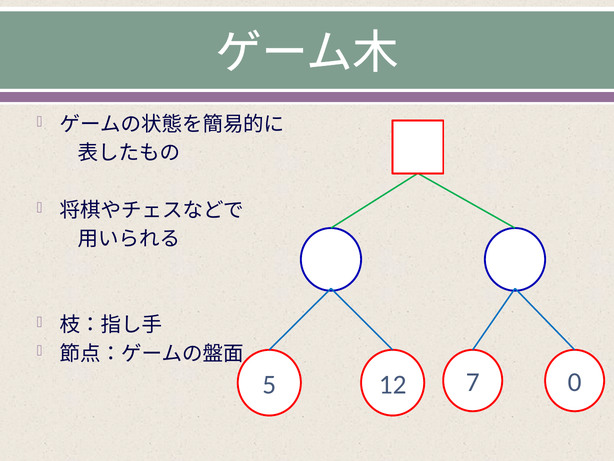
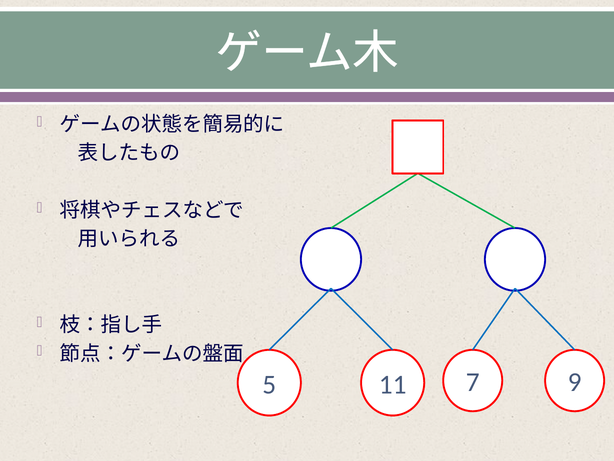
12: 12 -> 11 (393, 384)
0: 0 -> 9 (575, 382)
